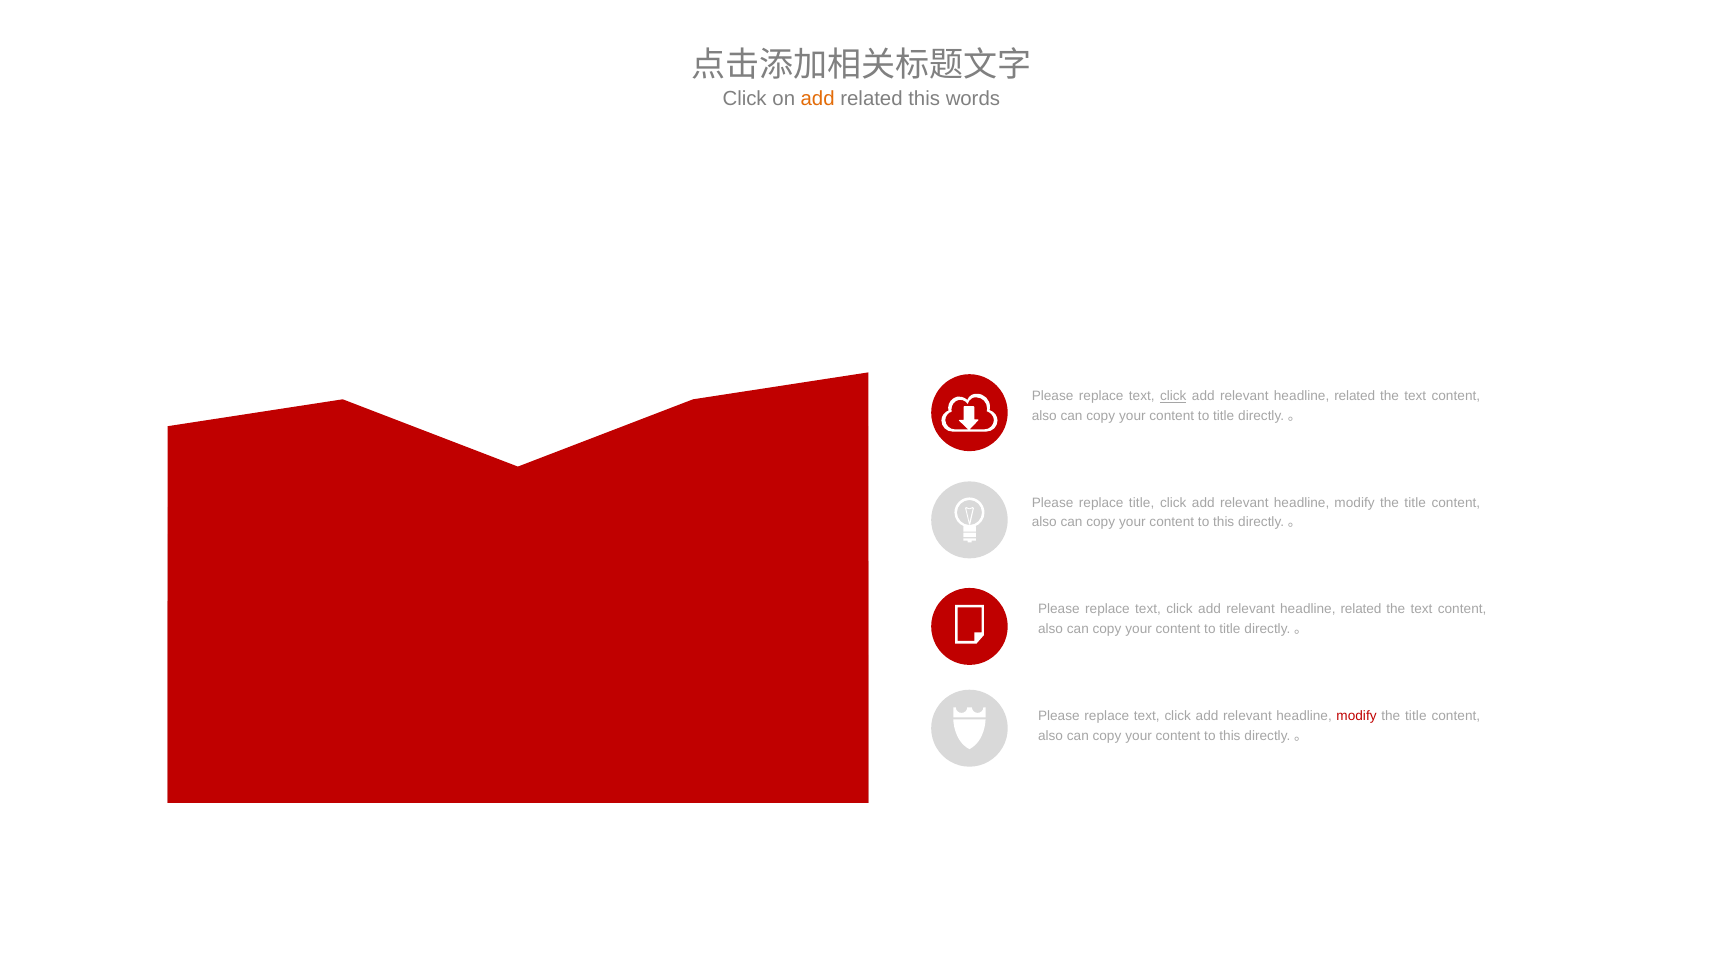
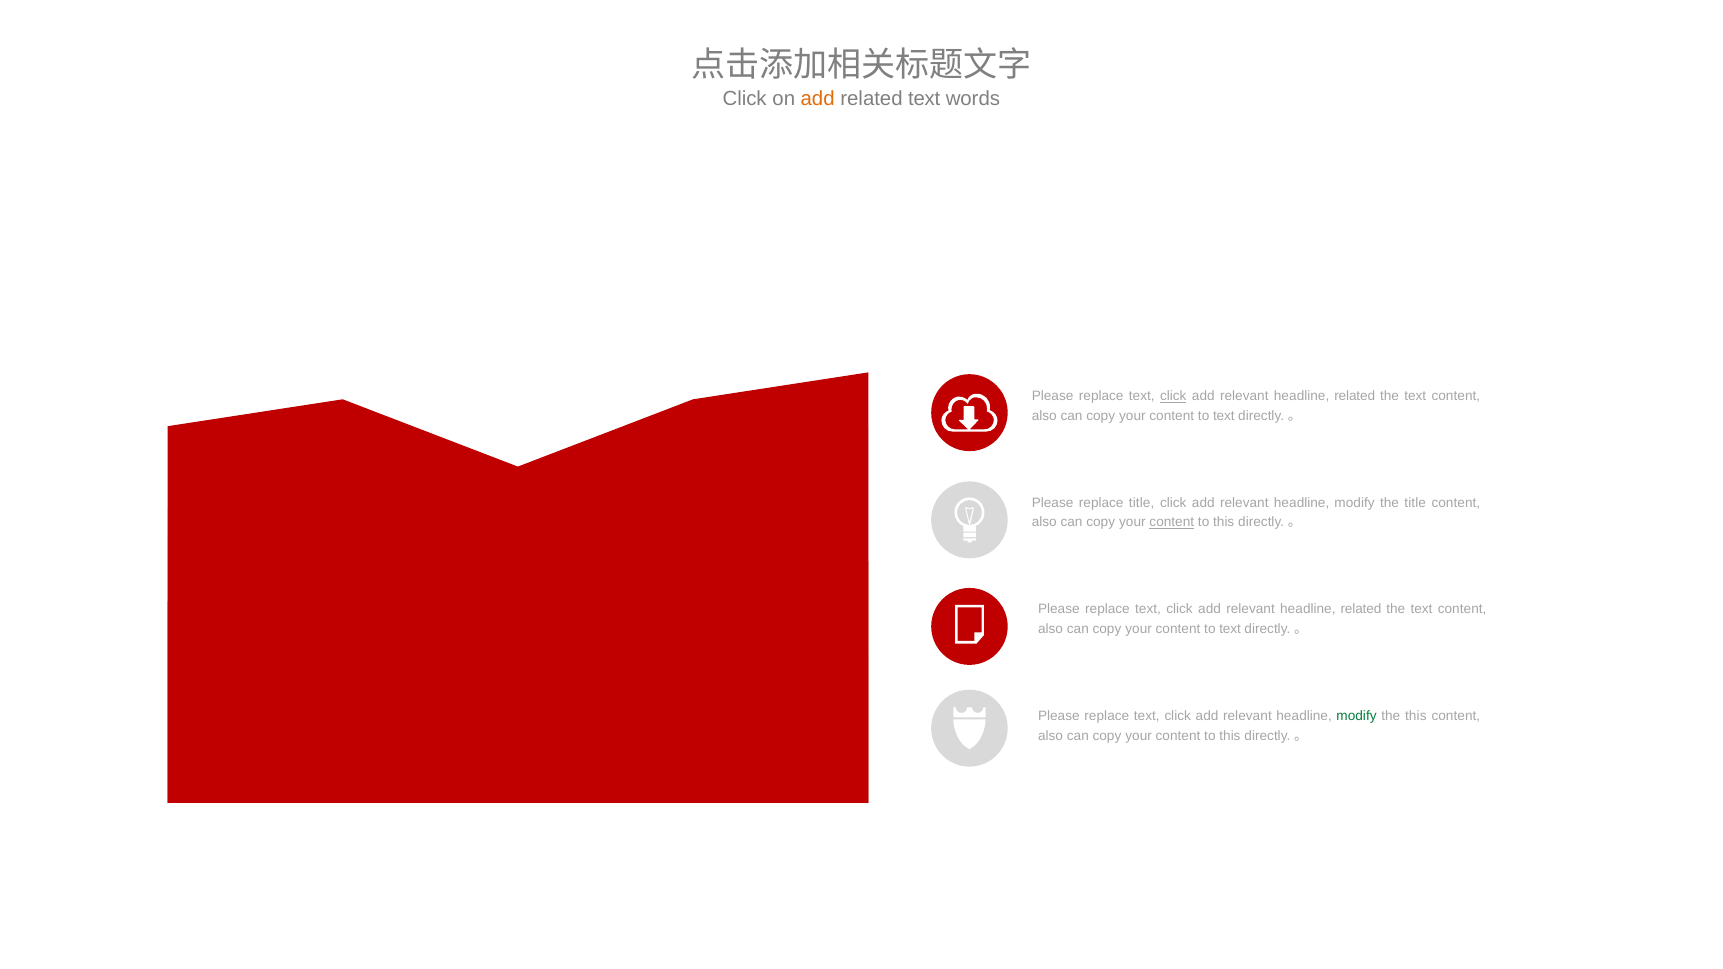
related this: this -> text (924, 98)
title: title -> text (1224, 416)
content underline: none -> present (1172, 522)
title: title -> text (1230, 629)
modify colour: red -> green (1356, 716)
title: title -> this (1416, 716)
